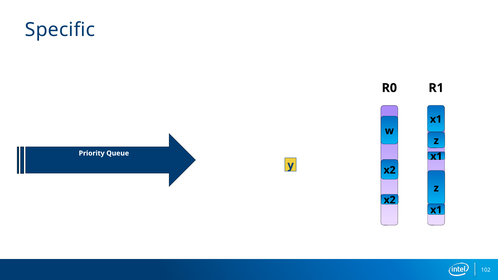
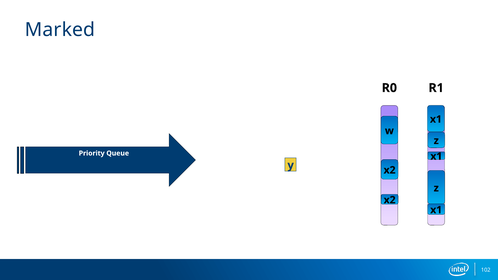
Specific: Specific -> Marked (60, 30)
